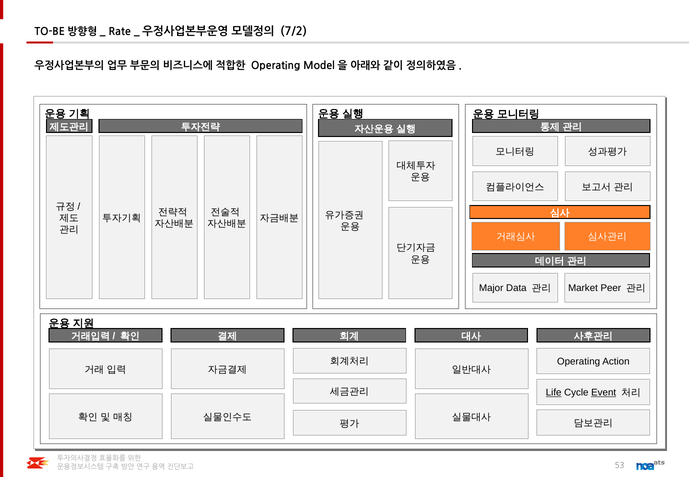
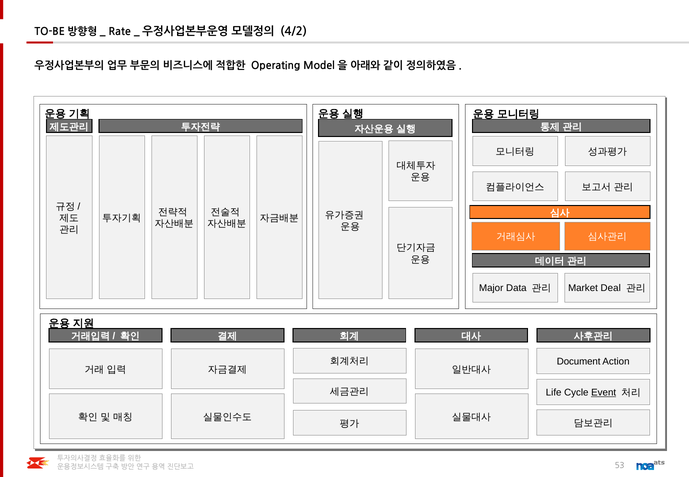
7/2: 7/2 -> 4/2 (294, 31)
Peer: Peer -> Deal (611, 288)
Operating: Operating -> Document (579, 362)
Life underline: present -> none (554, 393)
